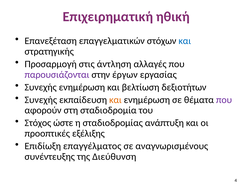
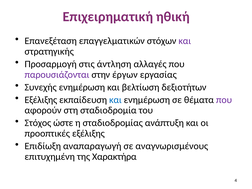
και colour: blue -> purple (185, 41)
Συνεχής: Συνεχής -> Εξέλιξης (41, 100)
και colour: orange -> blue (115, 100)
επαγγέλματος: επαγγέλματος -> αναπαραγωγή (92, 146)
συνέντευξης: συνέντευξης -> επιτυχημένη (50, 157)
Διεύθυνση: Διεύθυνση -> Χαρακτήρα (114, 157)
